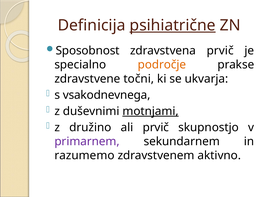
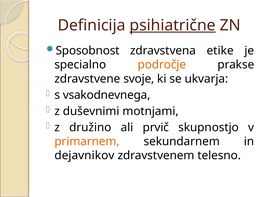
zdravstvena prvič: prvič -> etike (220, 51)
točni: točni -> svoje (139, 79)
motnjami underline: present -> none (151, 111)
primarnem colour: purple -> orange (87, 142)
razumemo: razumemo -> dejavnikov (84, 156)
aktivno: aktivno -> telesno (219, 156)
